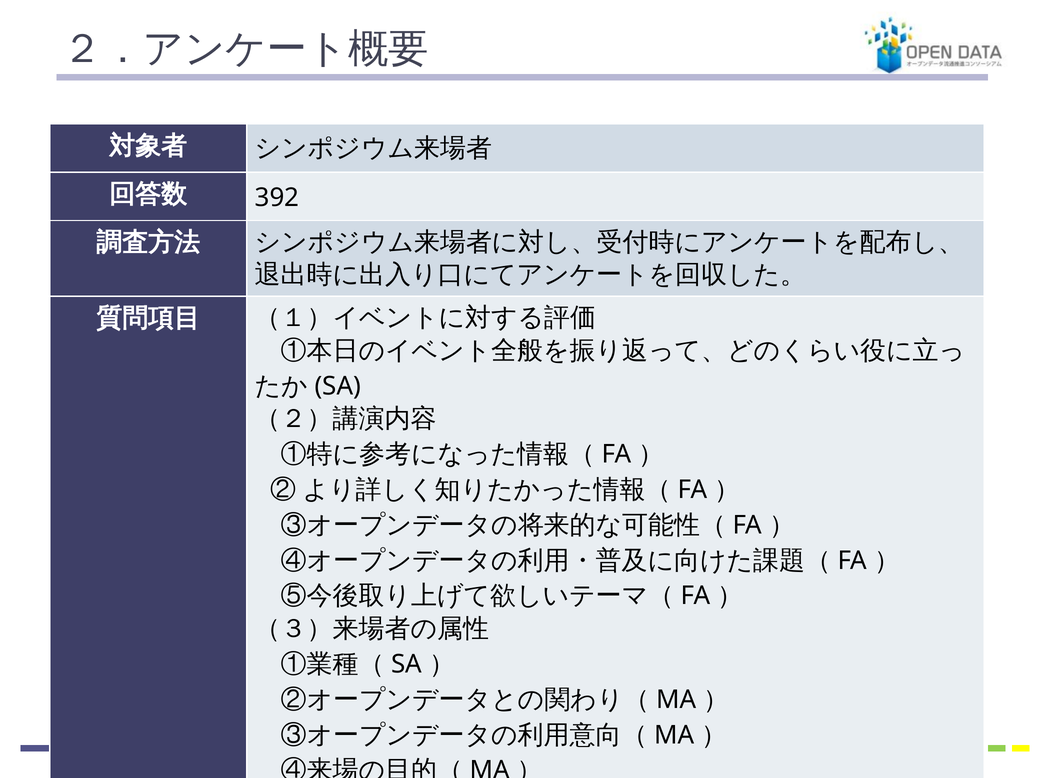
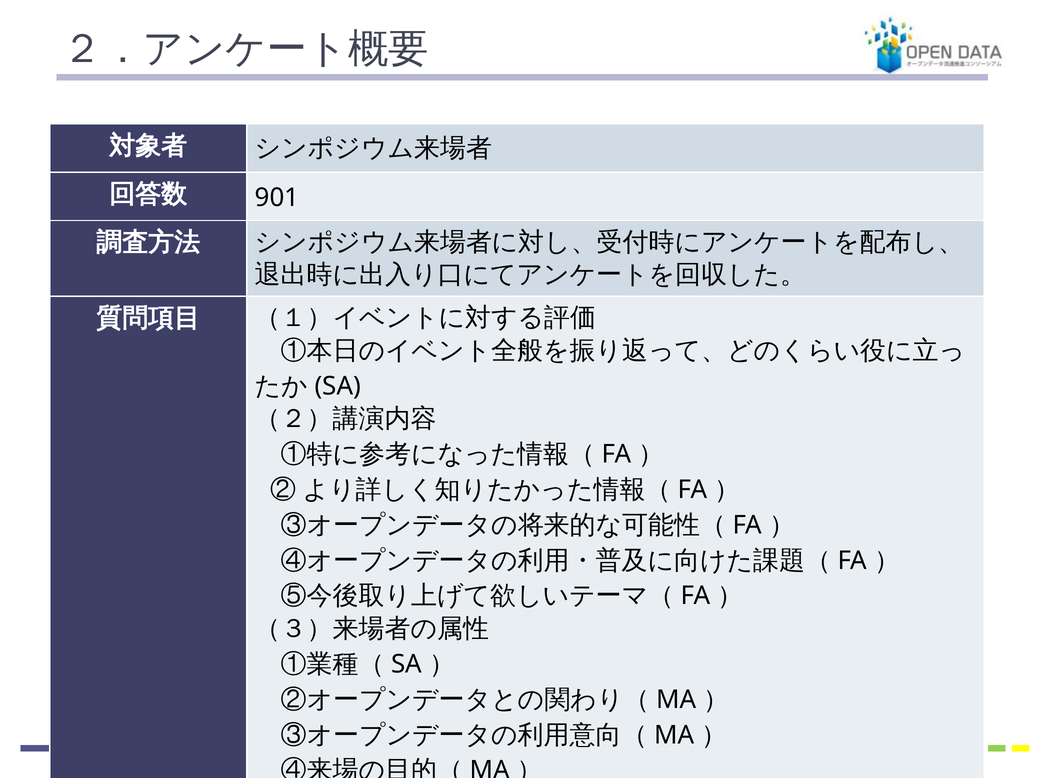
392: 392 -> 901 (277, 198)
